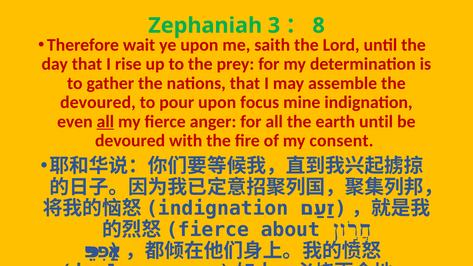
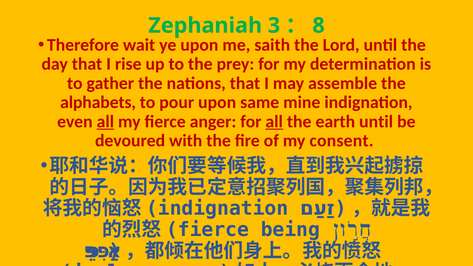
devoured: devoured -> alphabets (98, 102)
focus: focus -> same (260, 102)
all underline: none -> present (274, 122)
about: about -> being (290, 230)
